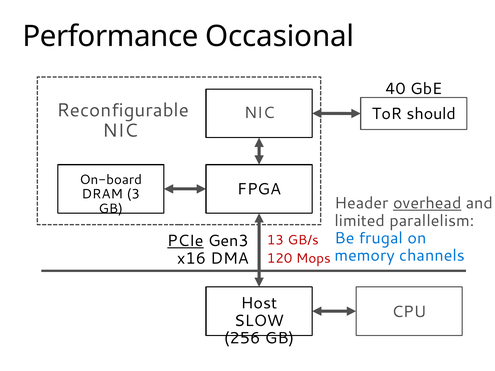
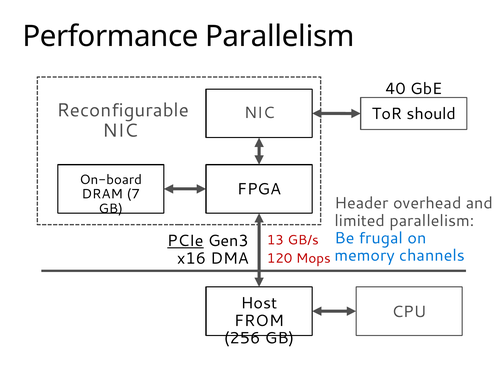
Performance Occasional: Occasional -> Parallelism (280, 36)
3: 3 -> 7 (133, 194)
overhead underline: present -> none (427, 203)
SLOW: SLOW -> FROM (259, 321)
